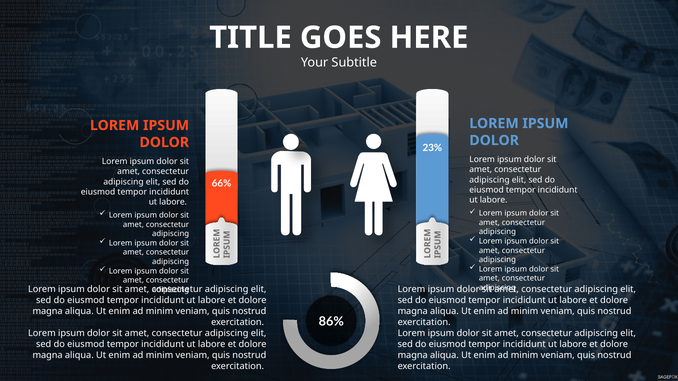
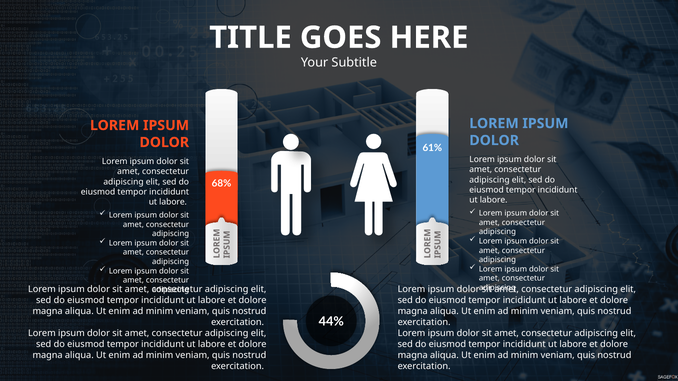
23%: 23% -> 61% (432, 148)
66%: 66% -> 68% (222, 183)
86%: 86% -> 44% (331, 322)
